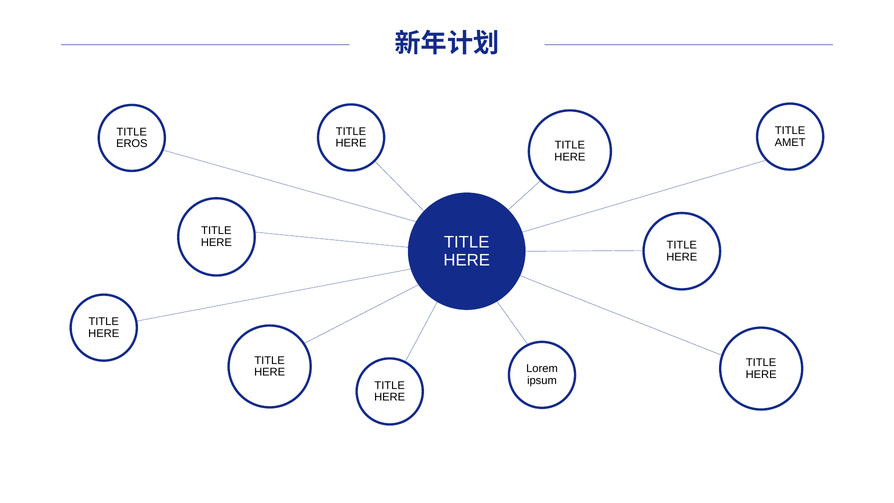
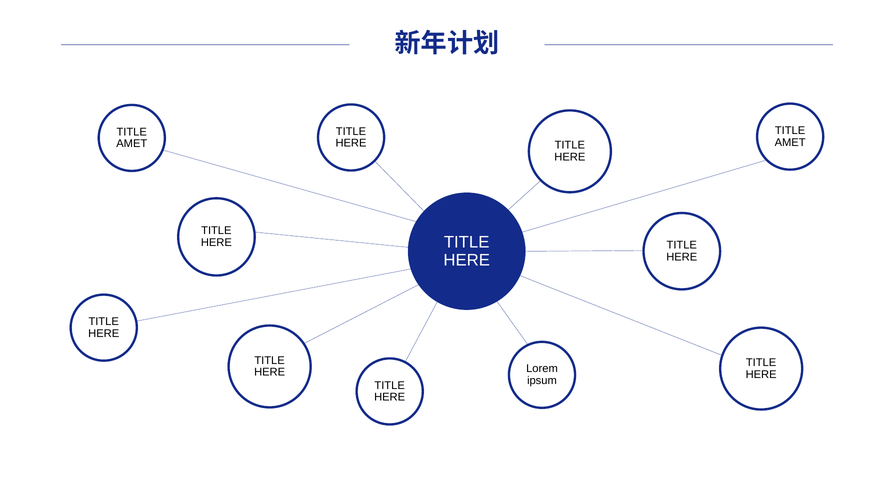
EROS: EROS -> AMET (132, 144)
